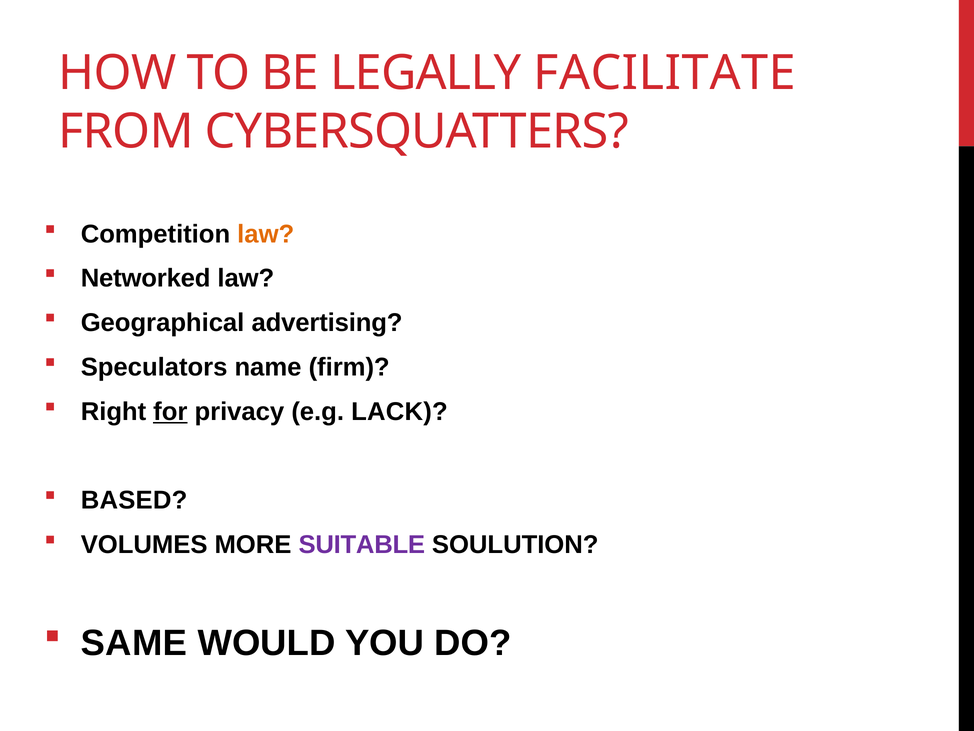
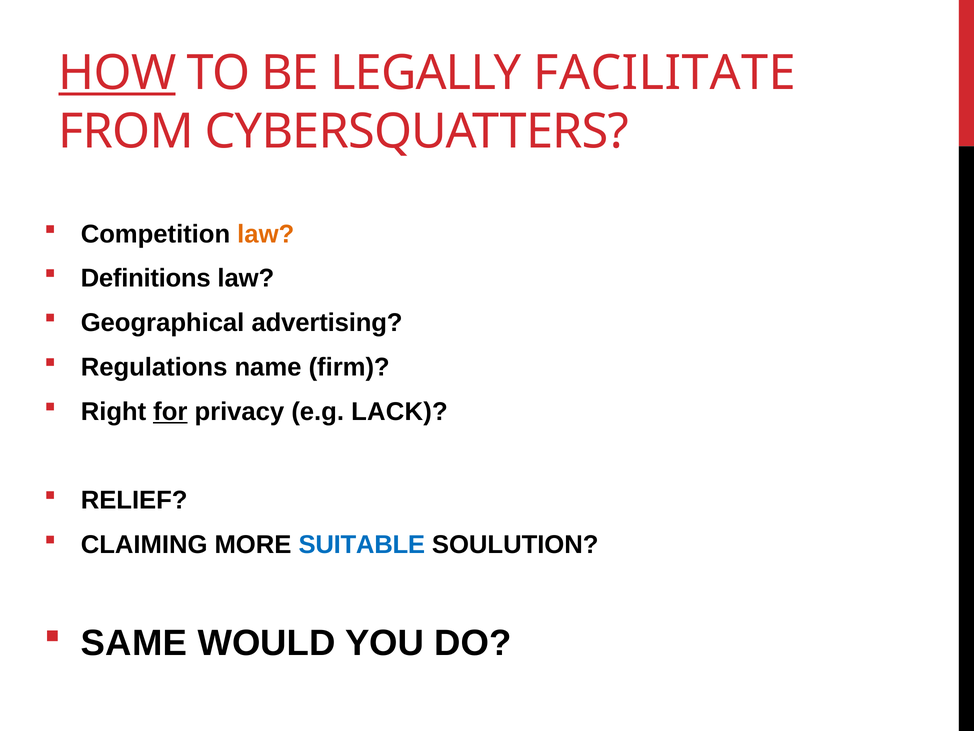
HOW underline: none -> present (117, 73)
Networked: Networked -> Definitions (146, 278)
Speculators: Speculators -> Regulations (154, 367)
BASED: BASED -> RELIEF (134, 500)
VOLUMES: VOLUMES -> CLAIMING (144, 545)
SUITABLE colour: purple -> blue (362, 545)
